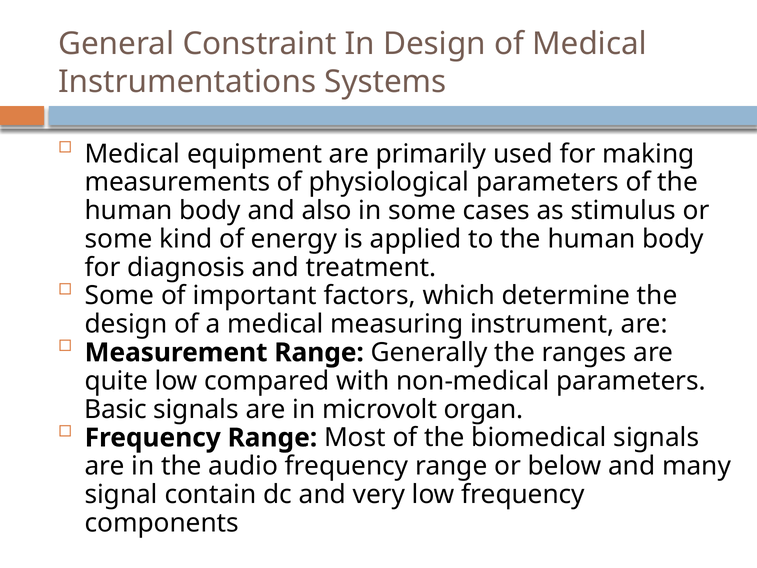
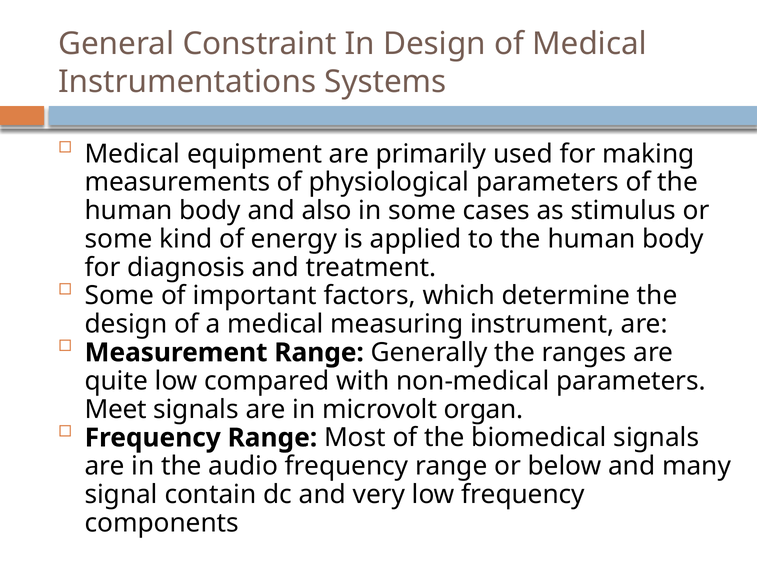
Basic: Basic -> Meet (116, 409)
